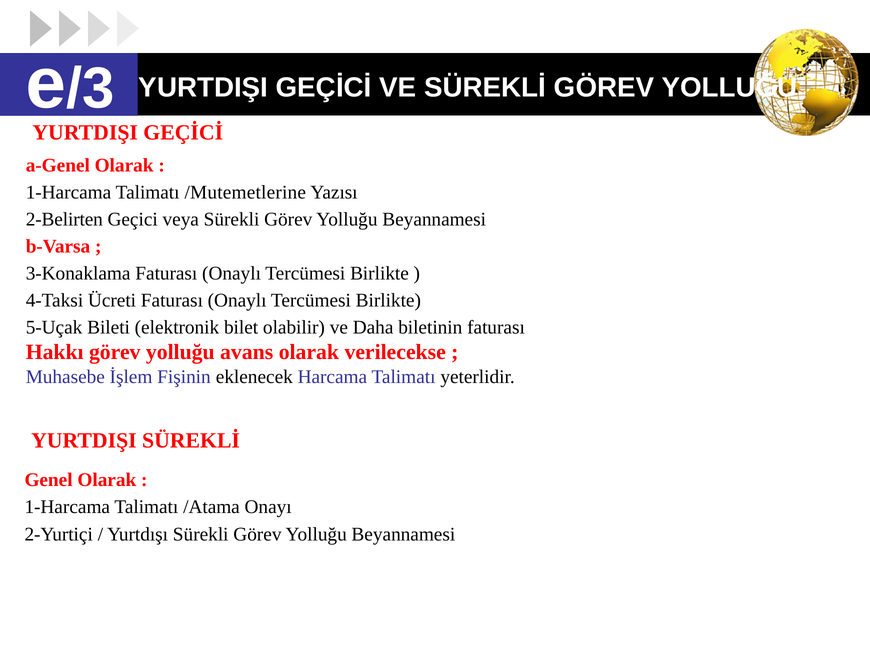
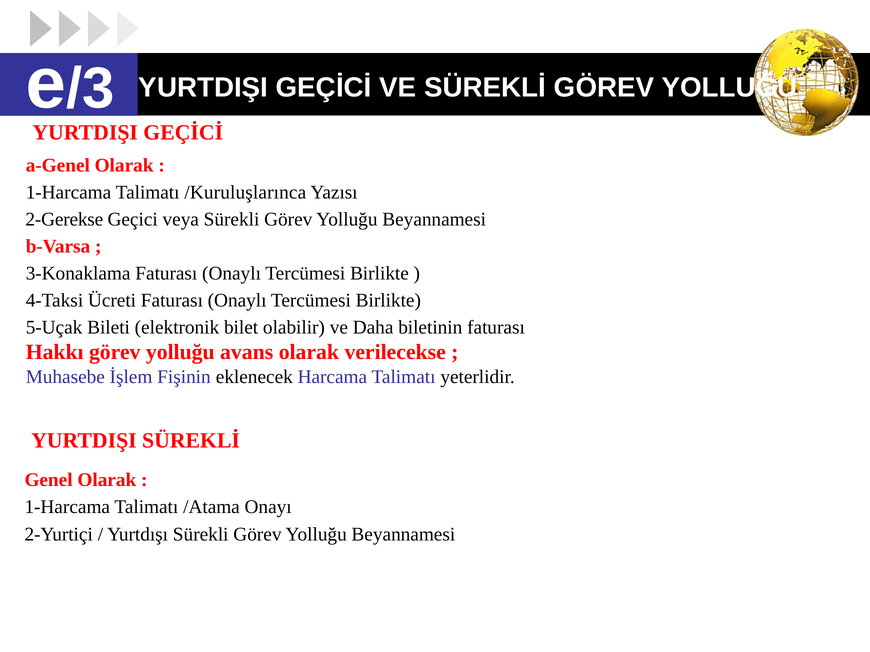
/Mutemetlerine: /Mutemetlerine -> /Kuruluşlarınca (245, 192)
2-Belirten: 2-Belirten -> 2-Gerekse (64, 220)
